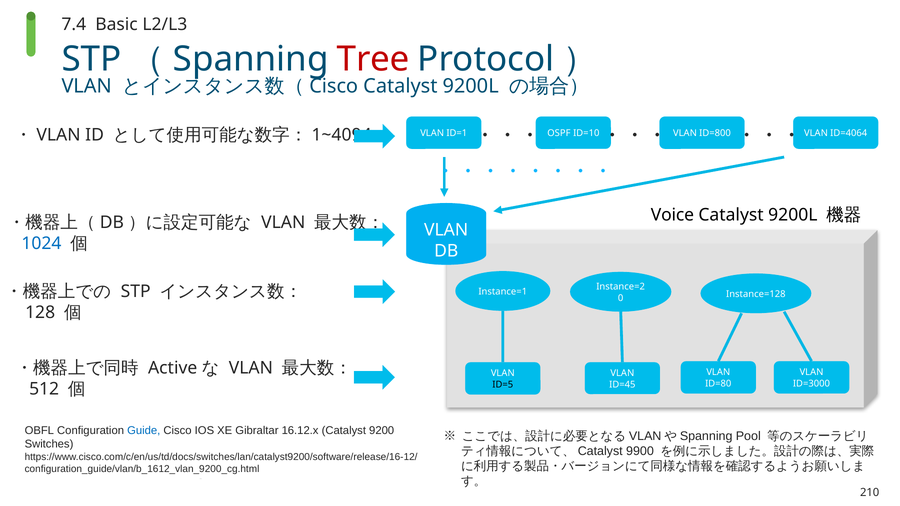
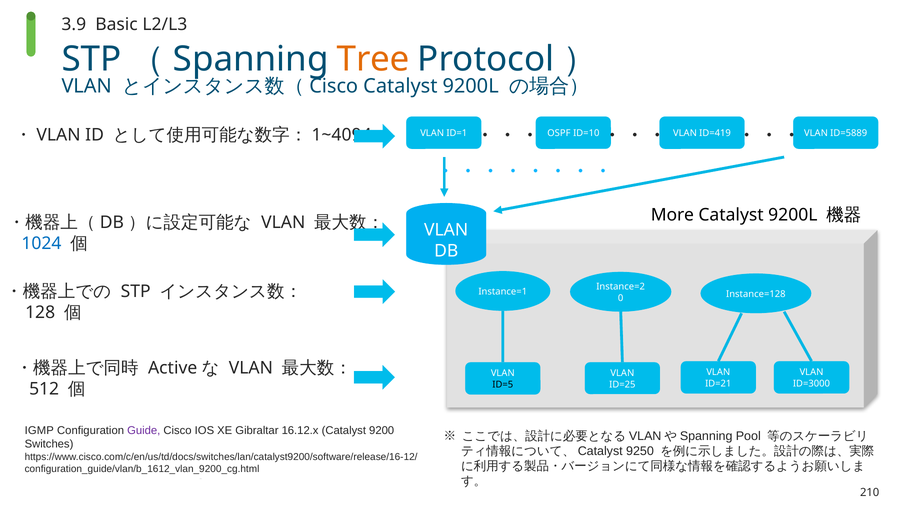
7.4: 7.4 -> 3.9 (74, 24)
Tree colour: red -> orange (373, 59)
ID=800: ID=800 -> ID=419 (715, 133)
ID=4064: ID=4064 -> ID=5889 (849, 133)
Voice: Voice -> More (672, 215)
ID=80: ID=80 -> ID=21 (718, 384)
ID=45: ID=45 -> ID=25 (622, 385)
OBFL: OBFL -> IGMP (39, 431)
Guide colour: blue -> purple (144, 431)
9900: 9900 -> 9250 (640, 451)
